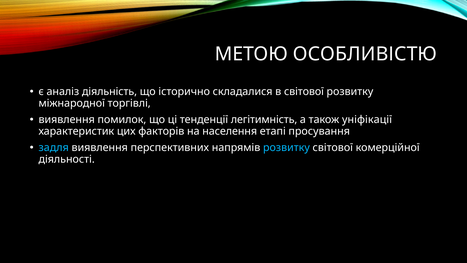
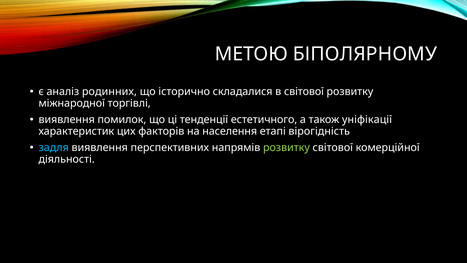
ОСОБЛИВІСТЮ: ОСОБЛИВІСТЮ -> БІПОЛЯРНОМУ (365, 54)
діяльність: діяльність -> родинних (109, 92)
легітимність: легітимність -> естетичного (264, 119)
просування: просування -> вірогідність (319, 131)
розвитку colour: light blue -> light green (286, 147)
